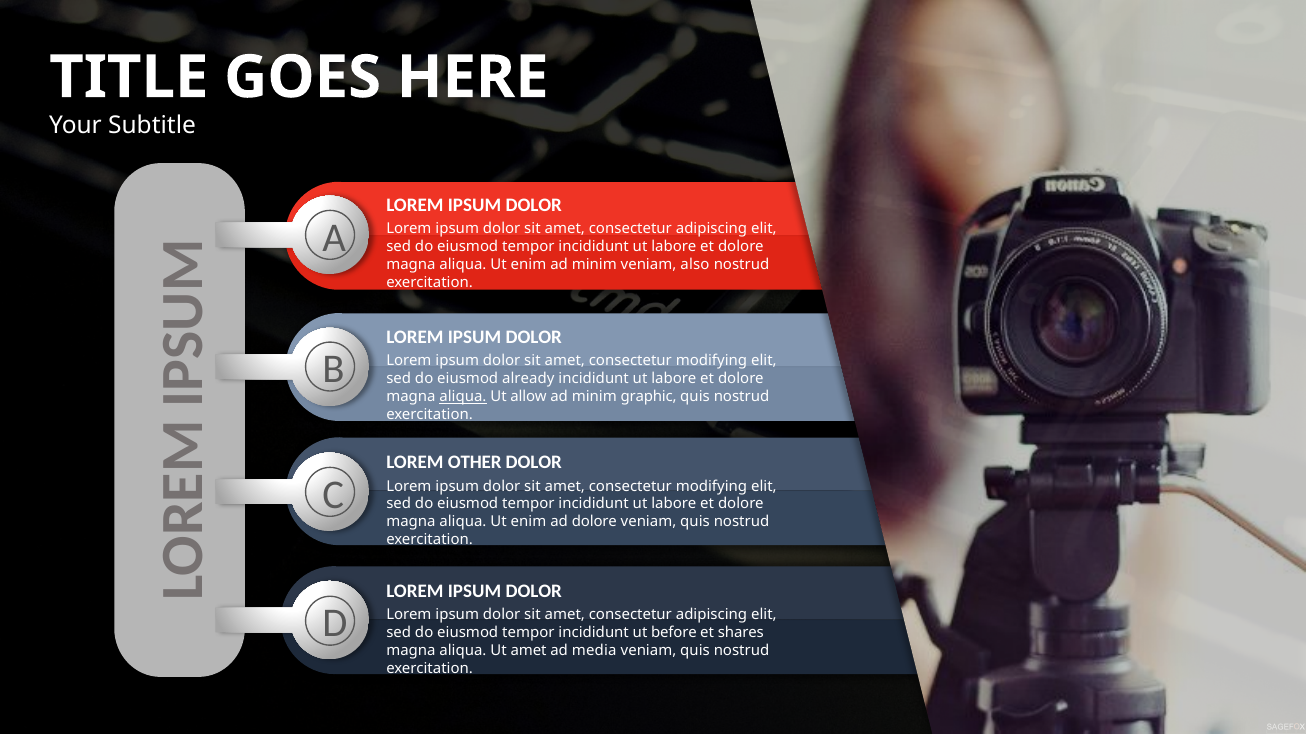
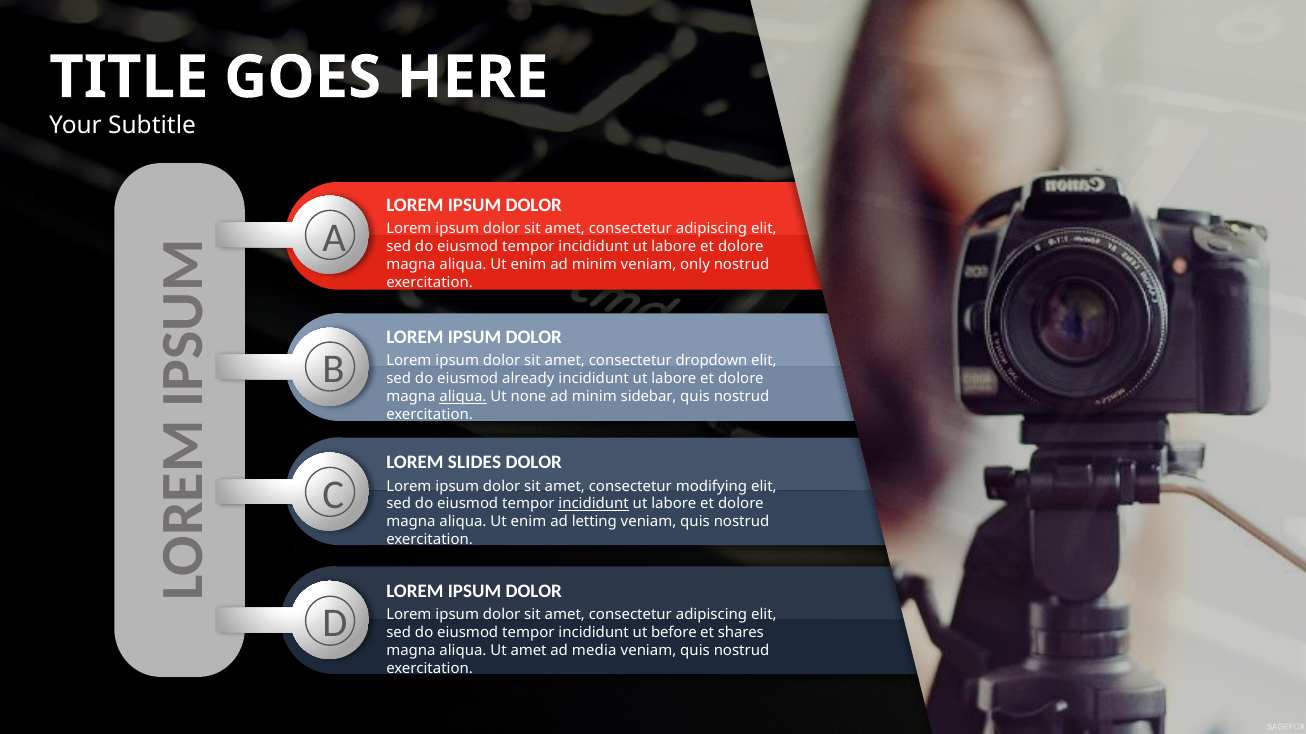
also: also -> only (695, 265)
modifying: modifying -> dropdown (712, 361)
allow: allow -> none (529, 397)
graphic: graphic -> sidebar (649, 397)
OTHER: OTHER -> SLIDES (475, 463)
incididunt underline: none -> present (594, 504)
ad dolore: dolore -> letting (594, 522)
